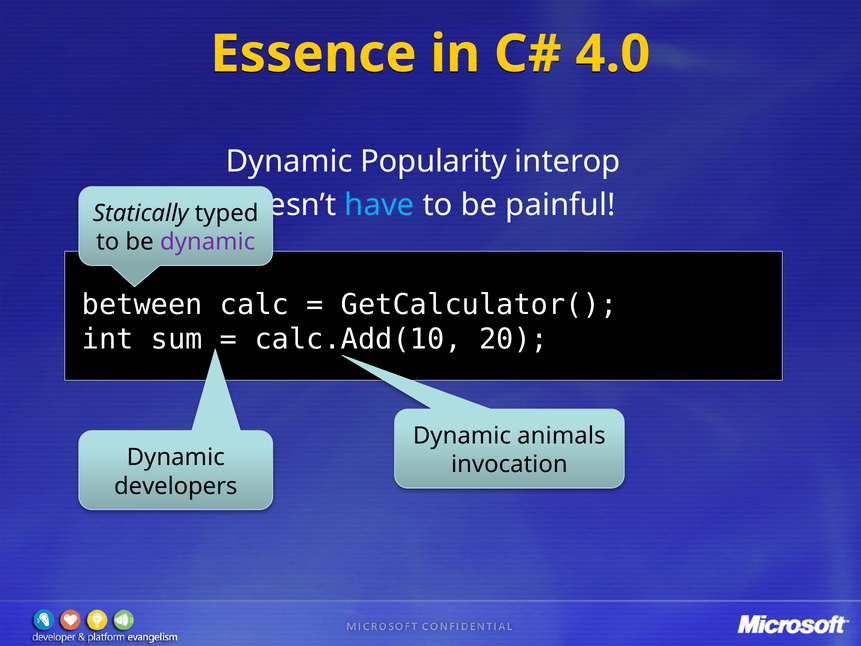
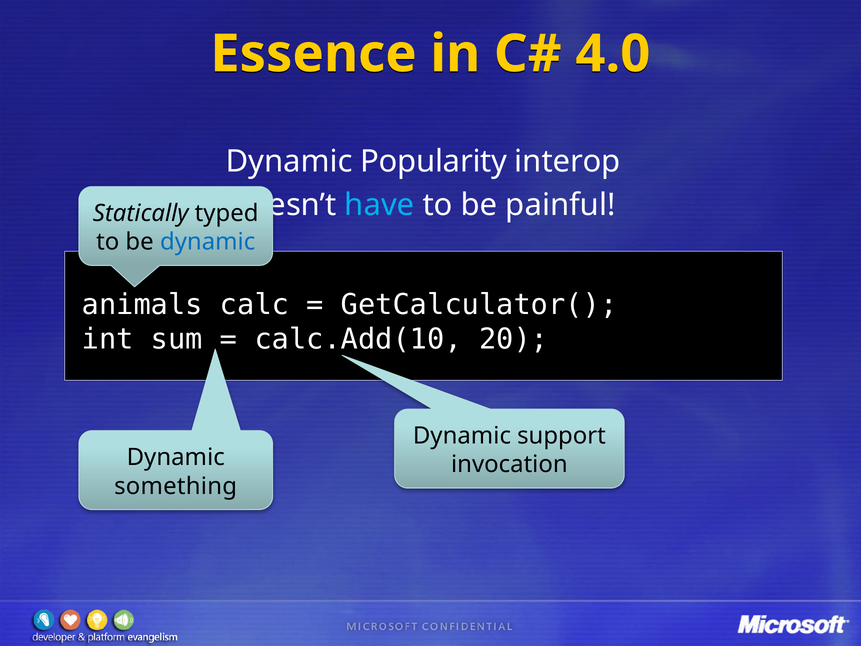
dynamic colour: purple -> blue (208, 242)
between: between -> animals (142, 305)
animals: animals -> support (561, 436)
developers: developers -> something (176, 486)
